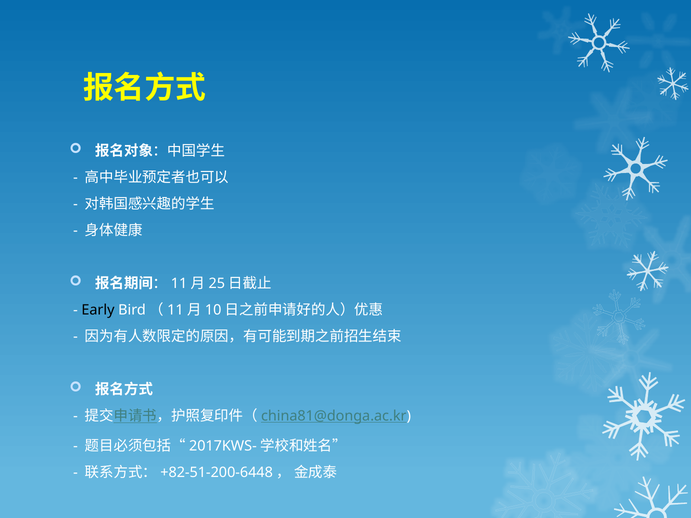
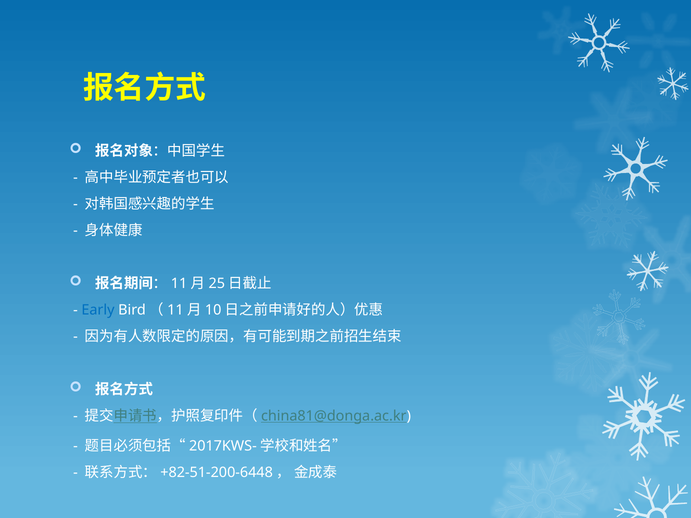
Early colour: black -> blue (98, 310)
